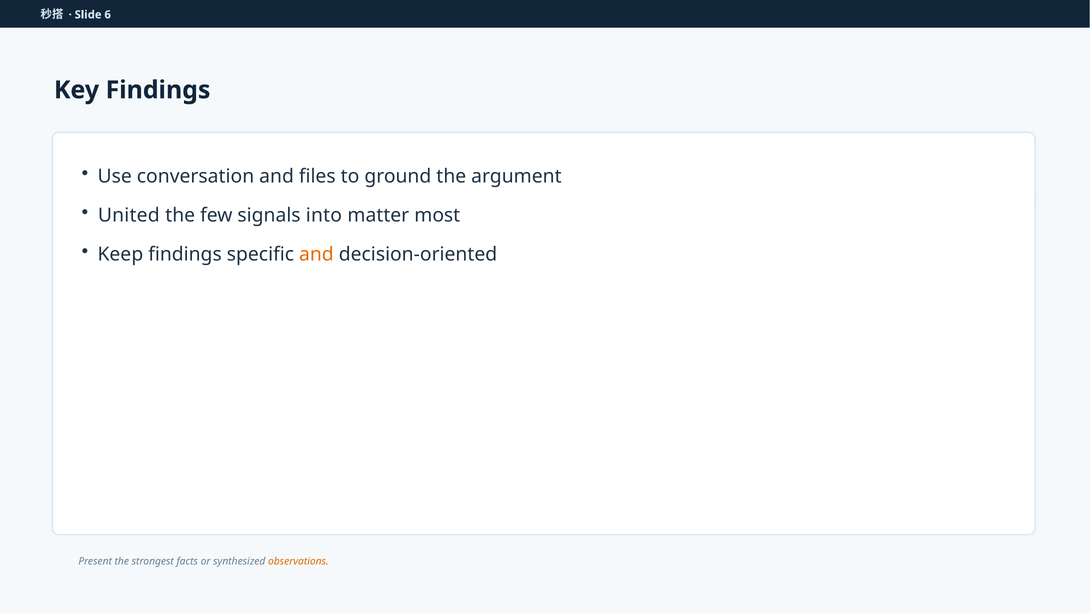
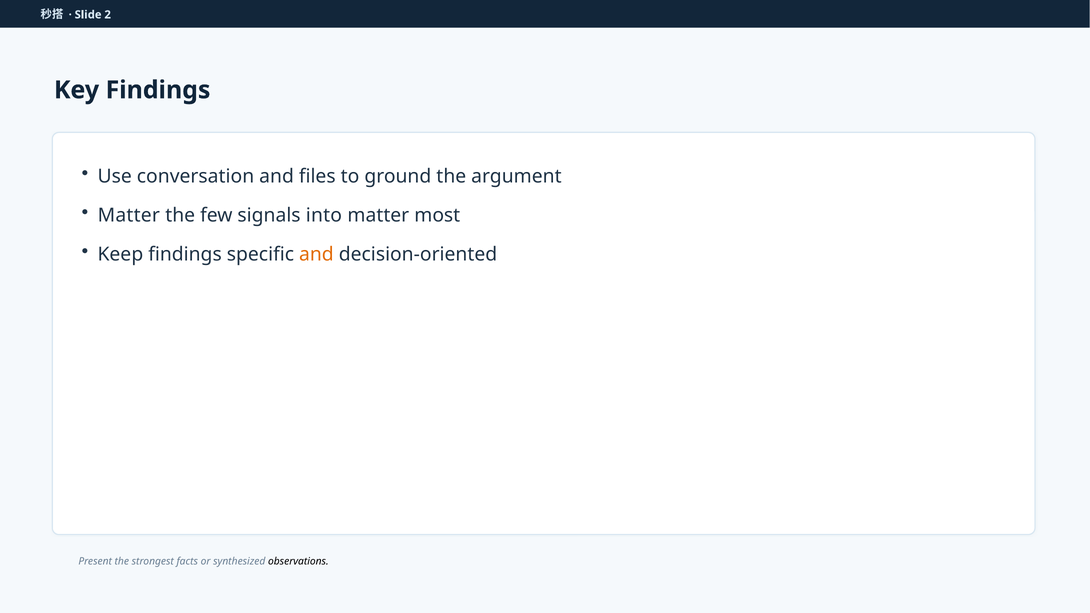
6: 6 -> 2 (108, 15)
United: United -> Matter (129, 215)
observations colour: orange -> black (298, 561)
